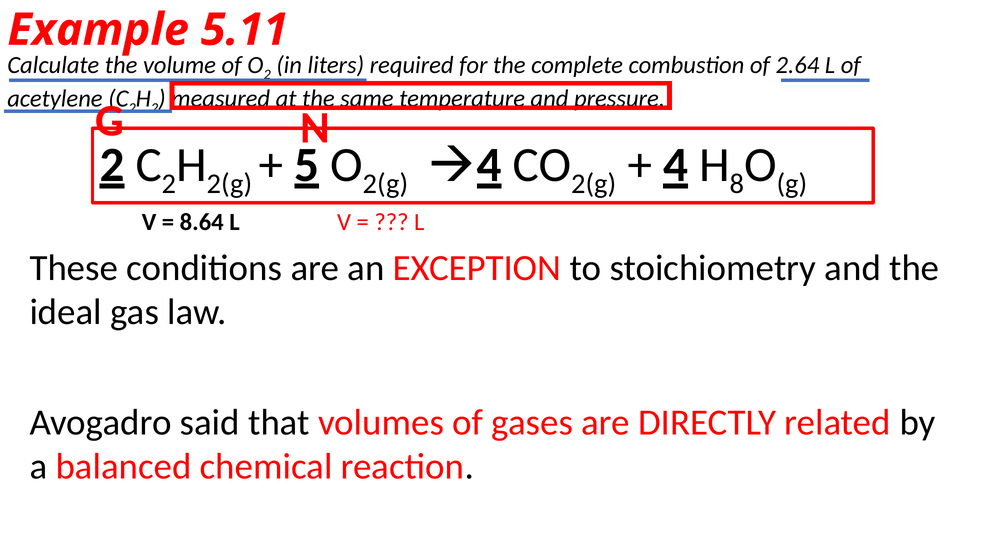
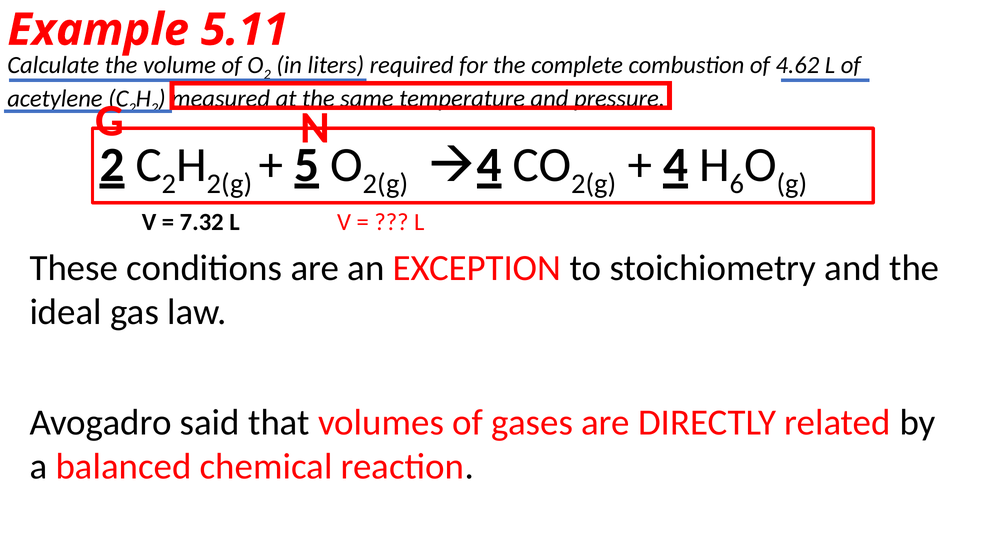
2.64: 2.64 -> 4.62 (797, 65)
8: 8 -> 6 (737, 184)
8.64: 8.64 -> 7.32 (202, 222)
